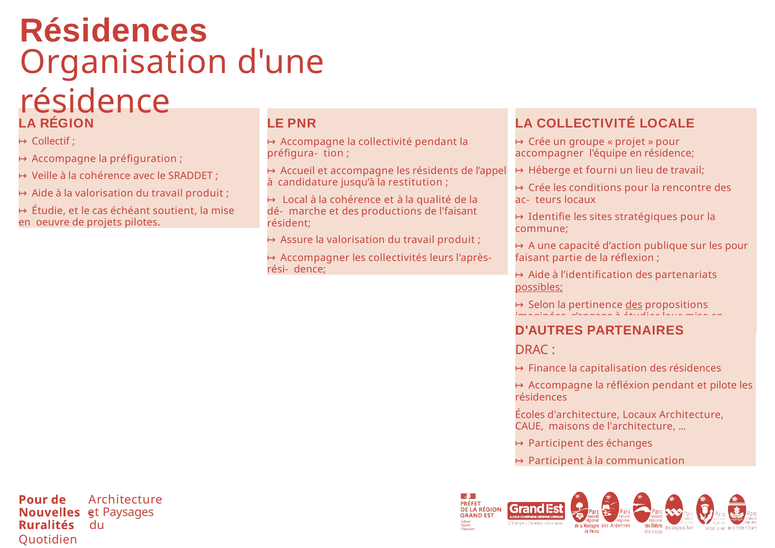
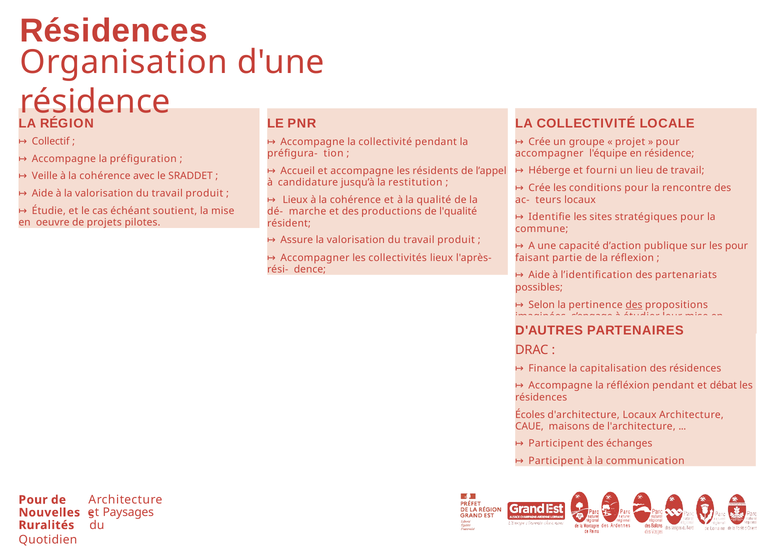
Local: Local -> Lieux (295, 200)
l'faisant: l'faisant -> l'qualité (458, 211)
collectivités leurs: leurs -> lieux (442, 258)
possibles underline: present -> none (539, 287)
pilote: pilote -> débat (723, 385)
